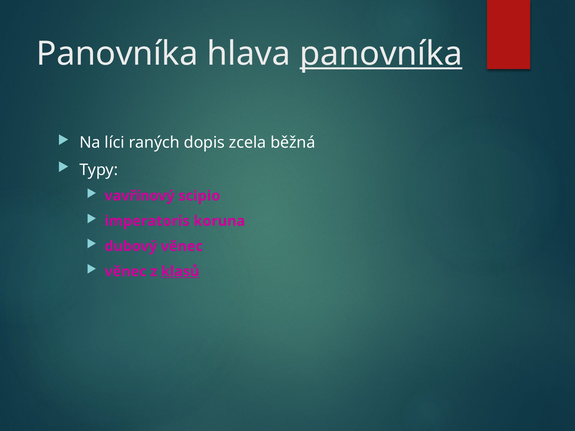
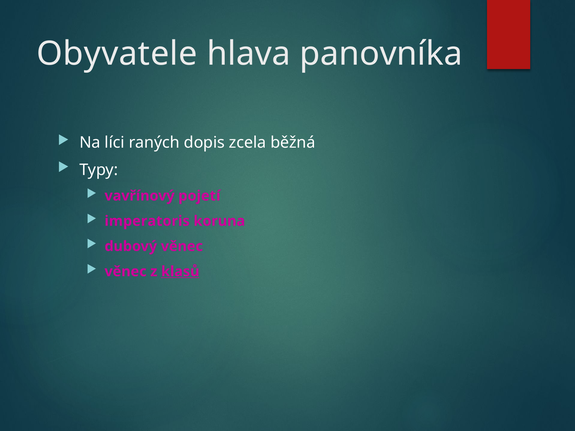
Panovníka: Panovníka -> Obyvatele (117, 54)
panovníka underline: present -> none (381, 54)
scipio: scipio -> pojetí (199, 196)
